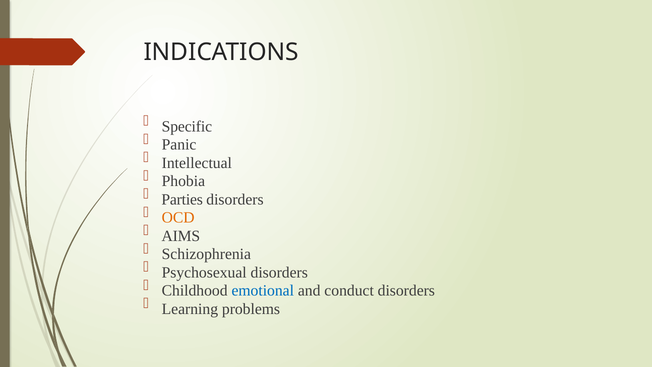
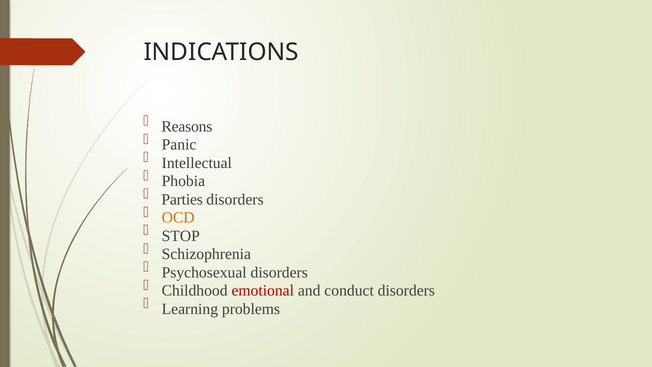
Specific: Specific -> Reasons (187, 126)
AIMS: AIMS -> STOP (181, 236)
emotional colour: blue -> red (263, 290)
